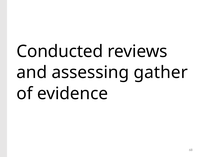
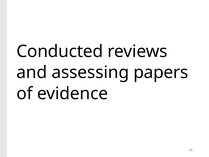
gather: gather -> papers (161, 72)
